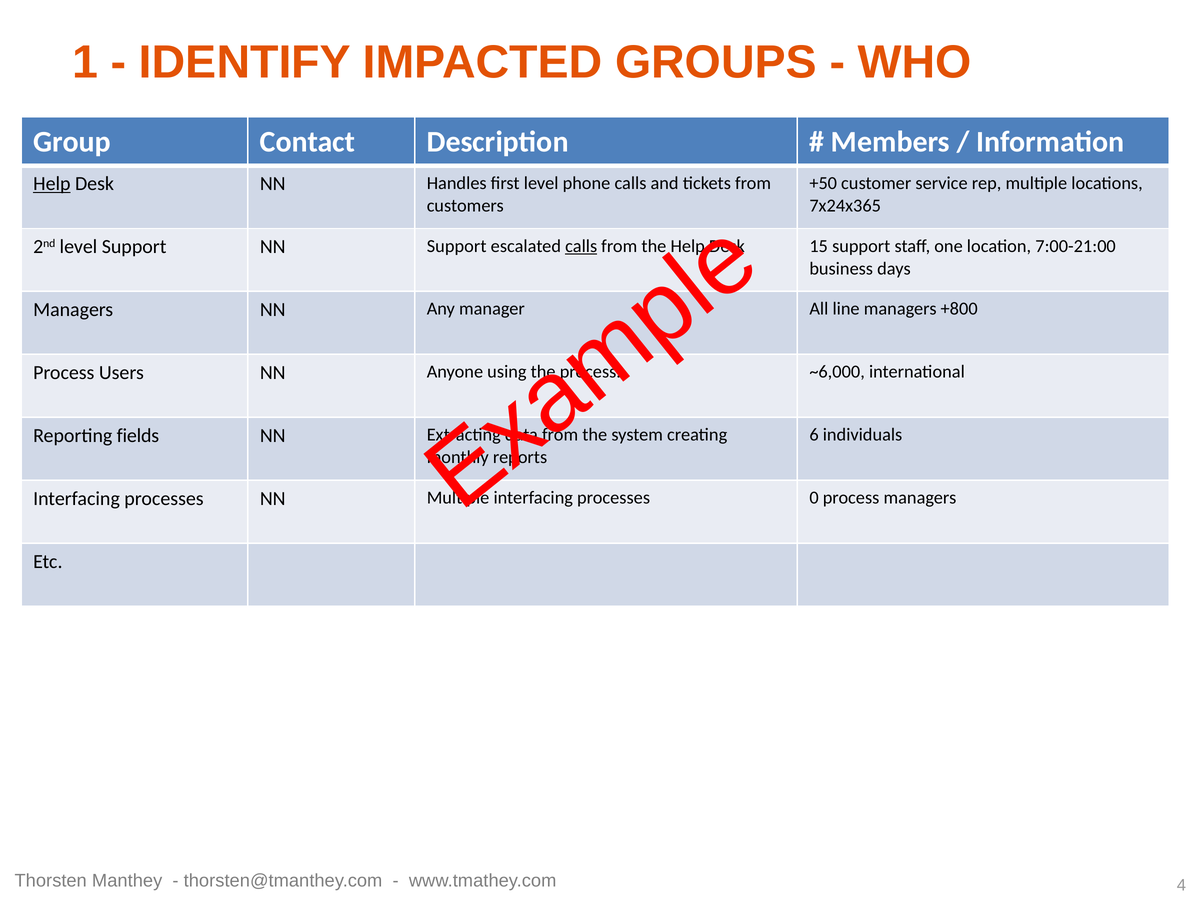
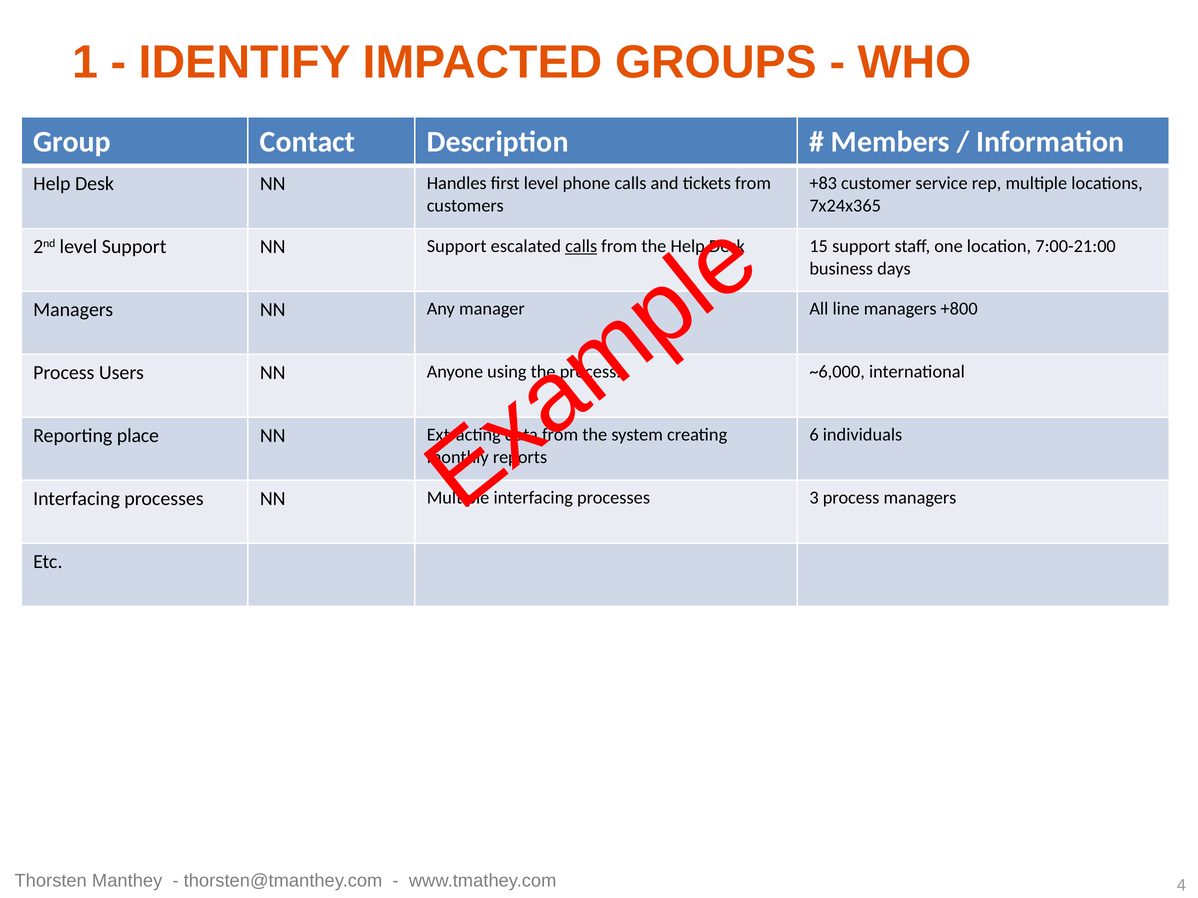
+50: +50 -> +83 (823, 183)
Help underline: present -> none (52, 184)
fields: fields -> place (138, 436)
0: 0 -> 3 (814, 498)
